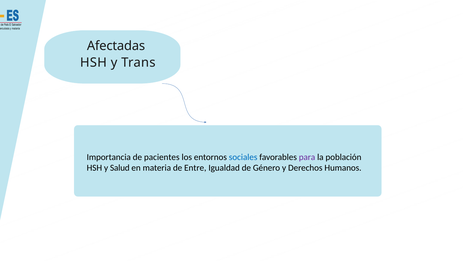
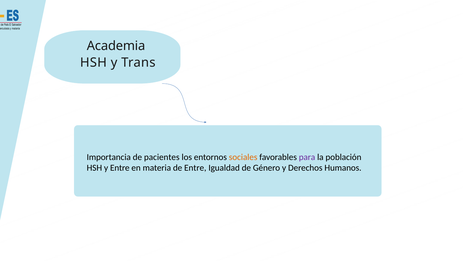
Afectadas: Afectadas -> Academia (116, 46)
sociales colour: blue -> orange (243, 157)
y Salud: Salud -> Entre (120, 168)
